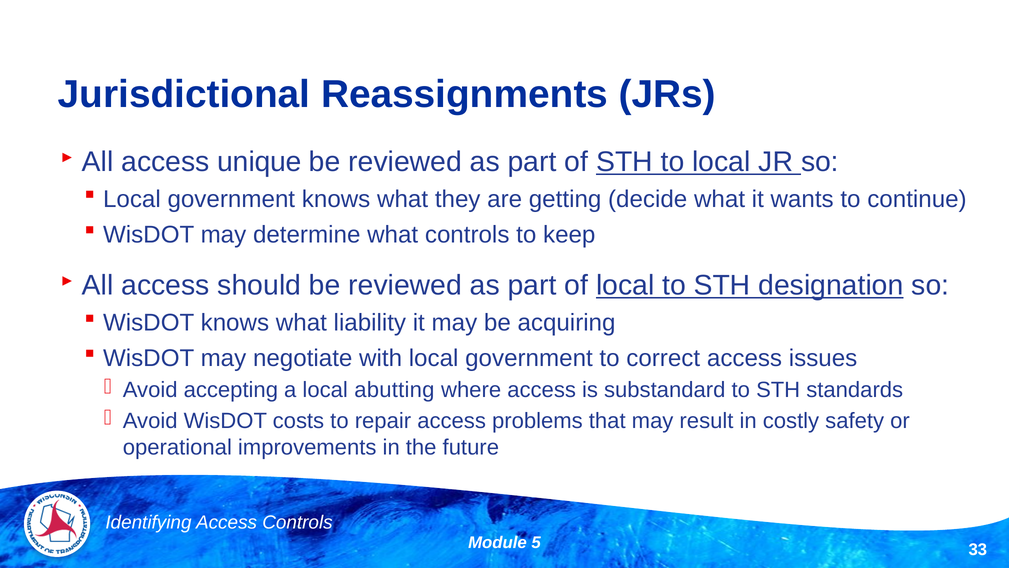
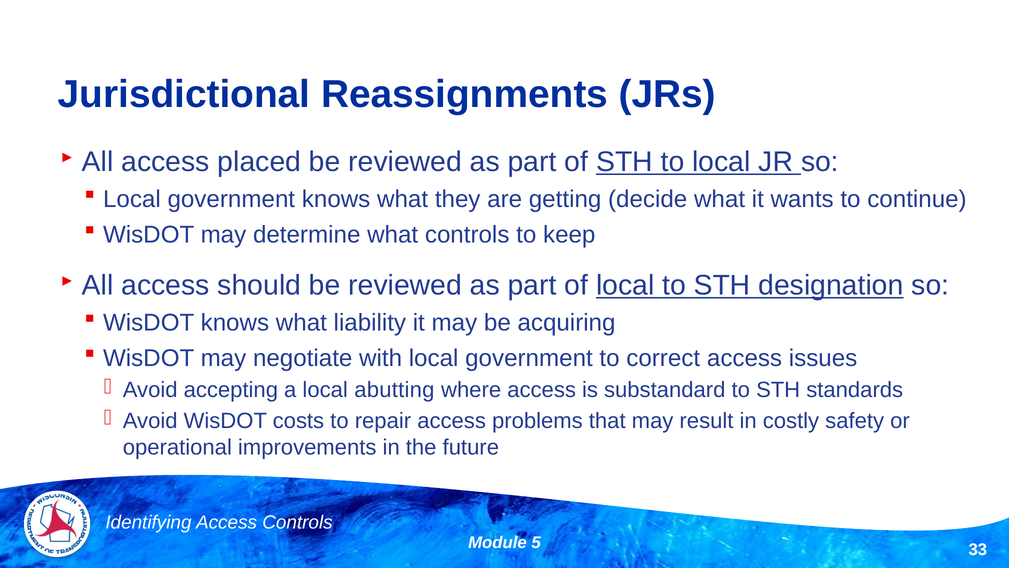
unique: unique -> placed (259, 162)
